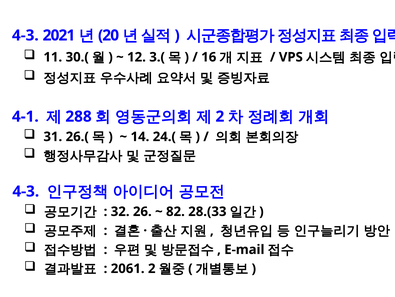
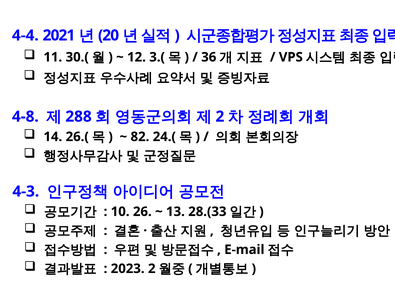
4-3: 4-3 -> 4-4 (25, 35)
16: 16 -> 36 (209, 57)
4-1: 4-1 -> 4-8 (25, 116)
31: 31 -> 14 (53, 136)
14: 14 -> 82 (140, 136)
32: 32 -> 10 (120, 211)
82: 82 -> 13 (175, 211)
2061: 2061 -> 2023 (128, 268)
